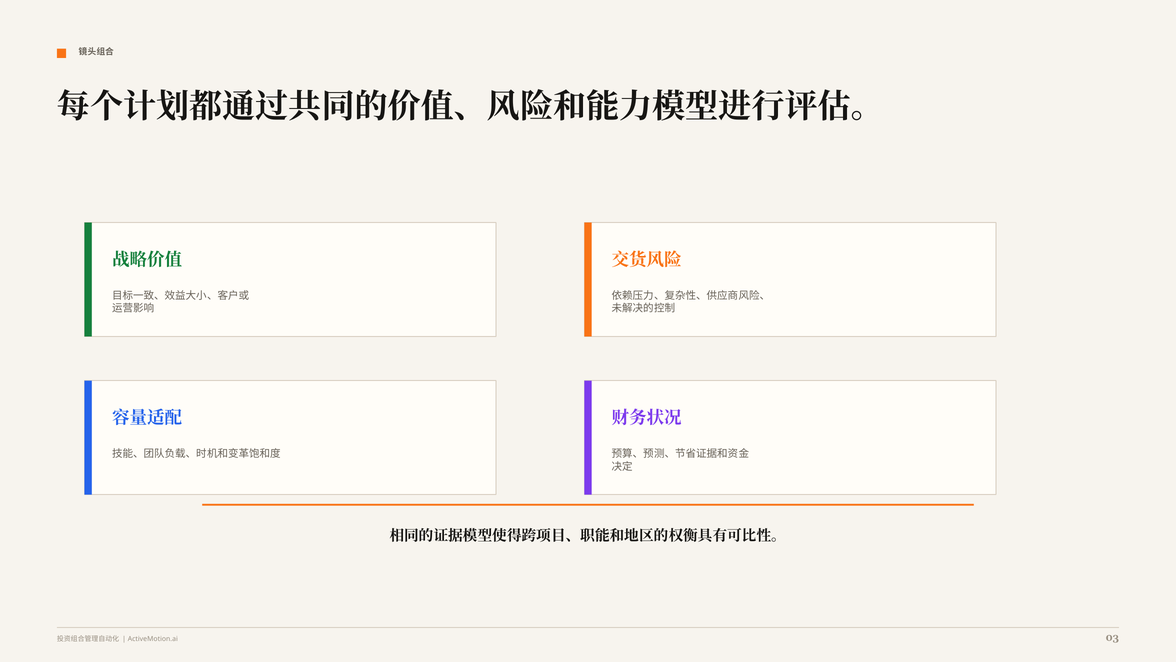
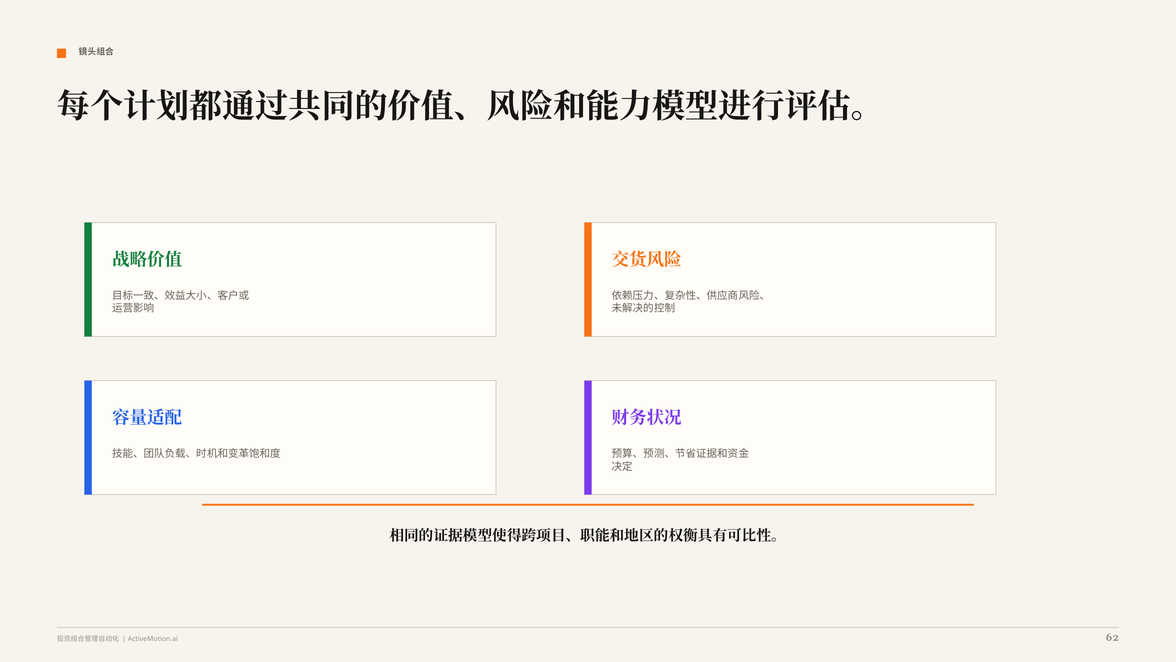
03: 03 -> 62 (1112, 637)
